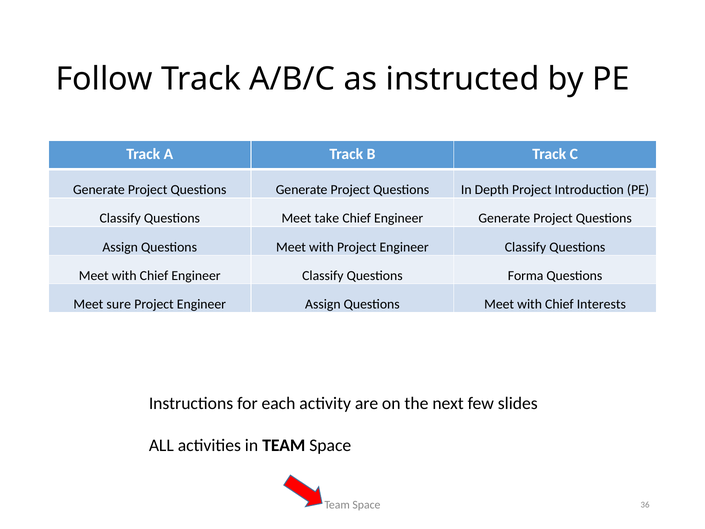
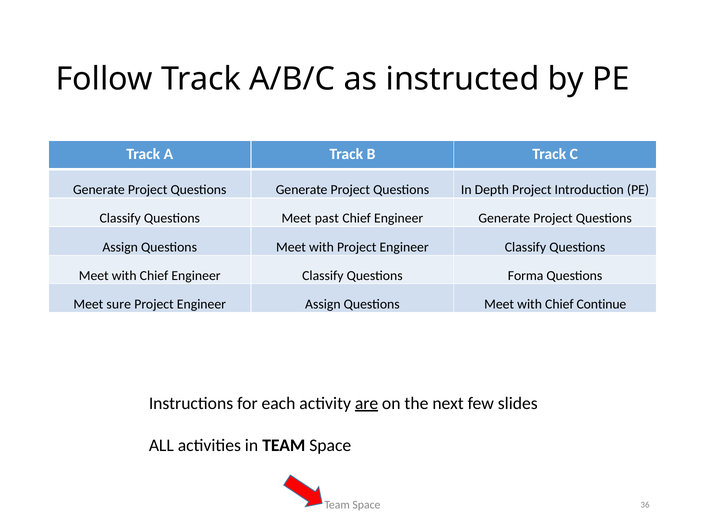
take: take -> past (327, 218)
Interests: Interests -> Continue (601, 304)
are underline: none -> present (367, 403)
